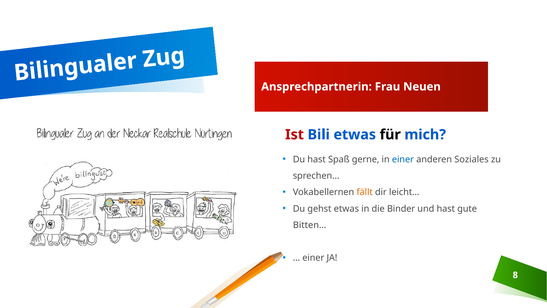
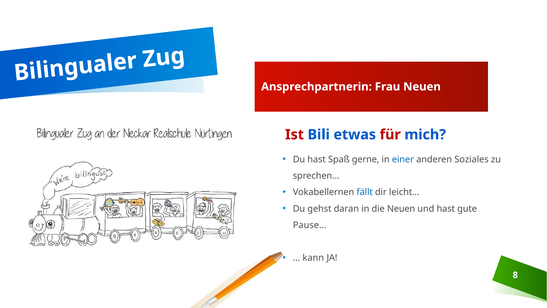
für colour: black -> red (390, 134)
fällt colour: orange -> blue (365, 192)
gehst etwas: etwas -> daran (346, 209)
die Binder: Binder -> Neuen (401, 209)
Bitten…: Bitten… -> Pause… (310, 225)
einer: einer -> kann (313, 258)
